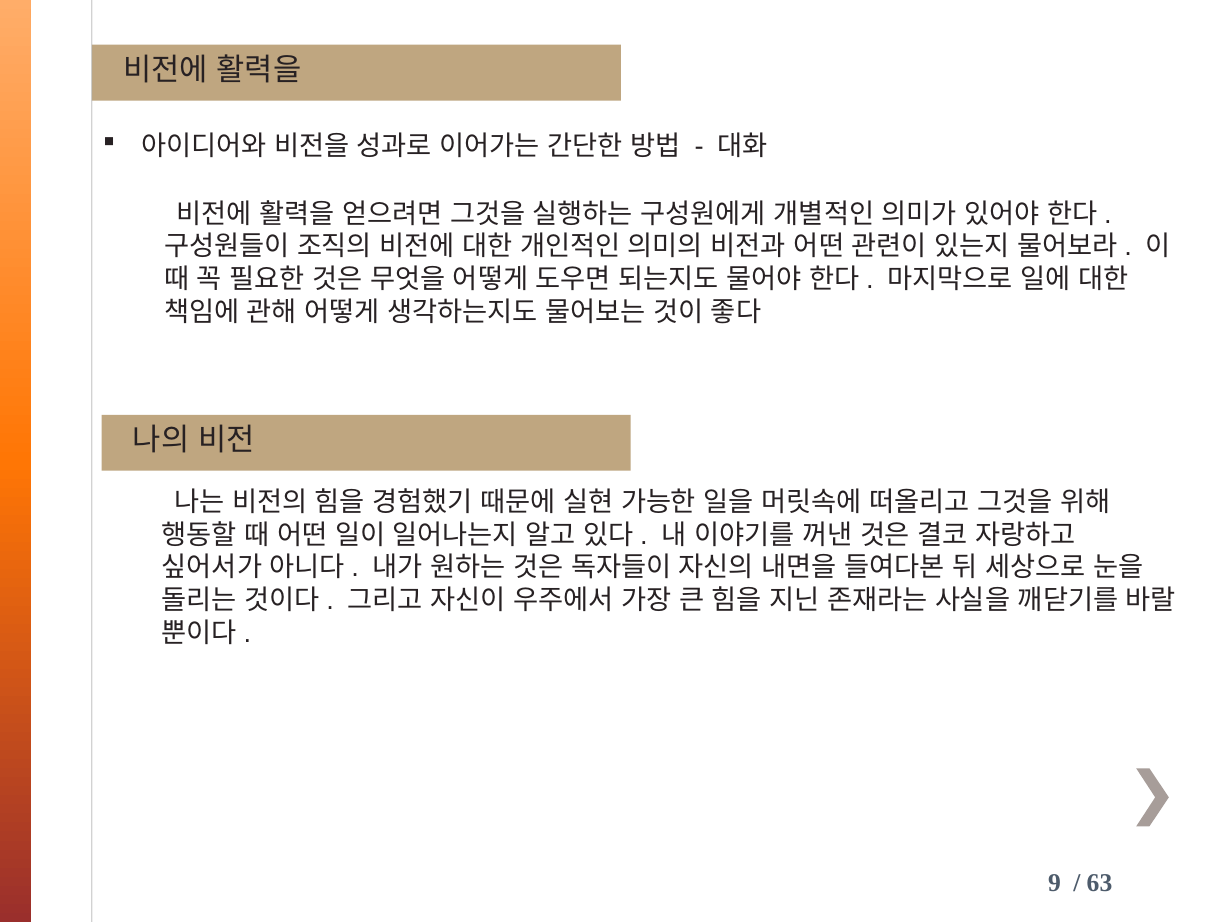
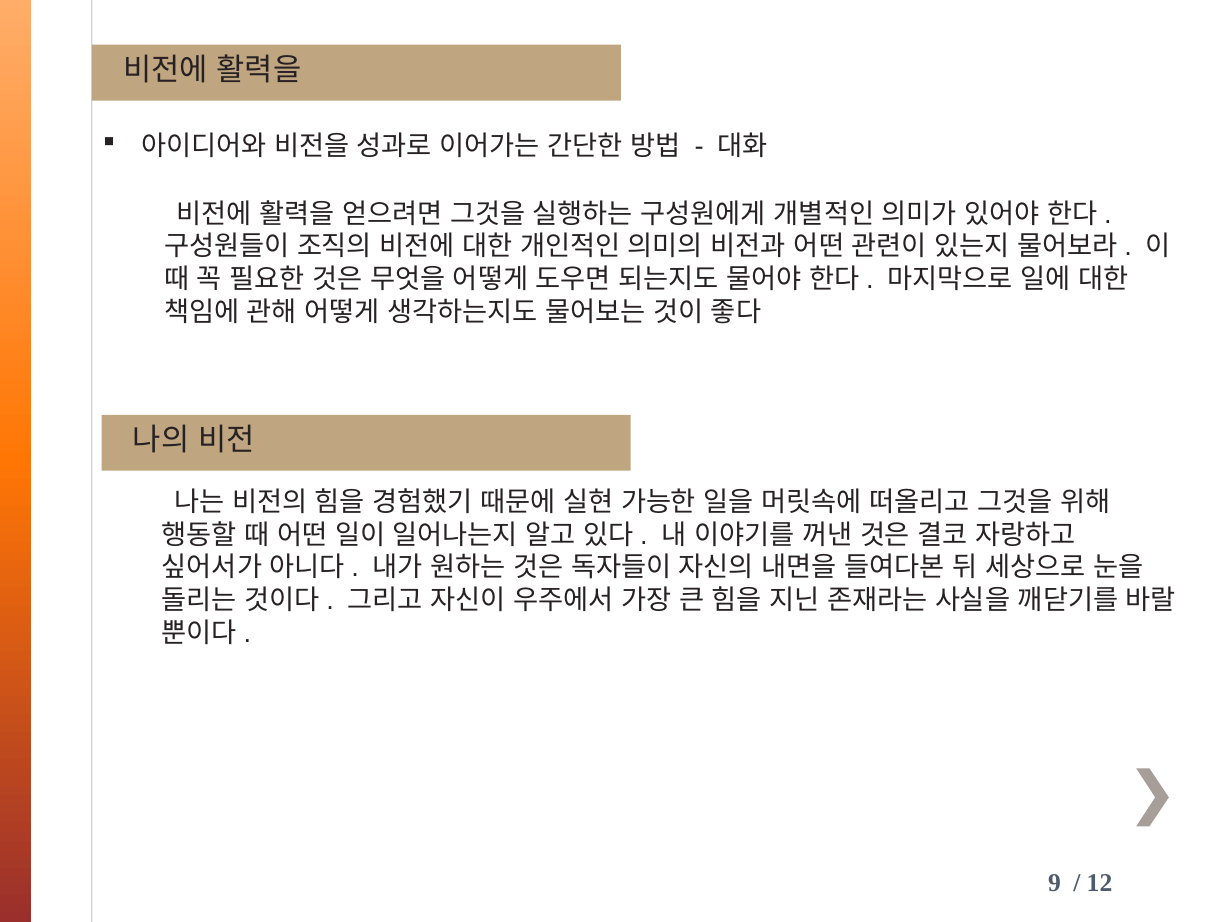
63: 63 -> 12 (1100, 883)
